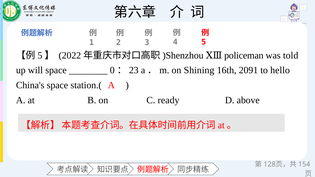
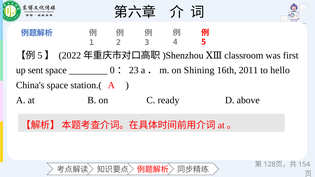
policeman: policeman -> classroom (244, 55)
told: told -> first (291, 55)
will: will -> sent (36, 70)
2091: 2091 -> 2011 (248, 70)
